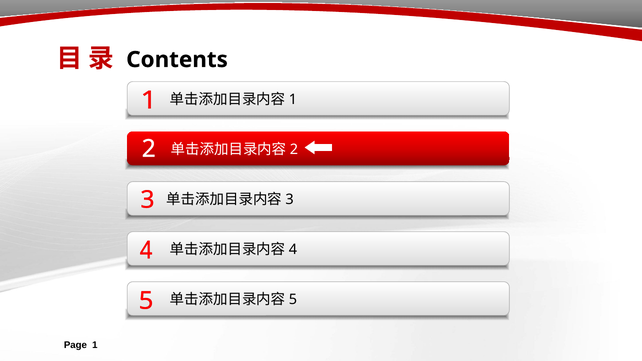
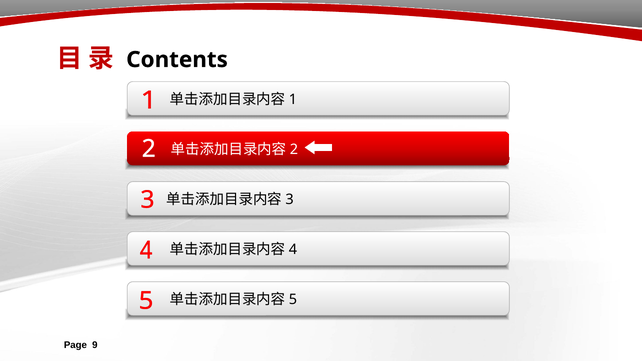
1: 1 -> 9 (95, 345)
